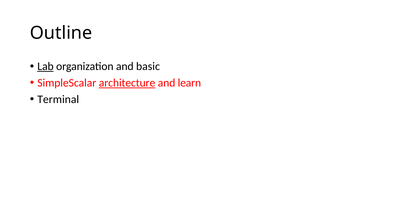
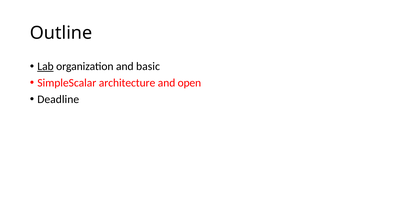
architecture underline: present -> none (127, 83)
learn: learn -> open (189, 83)
Terminal: Terminal -> Deadline (58, 99)
